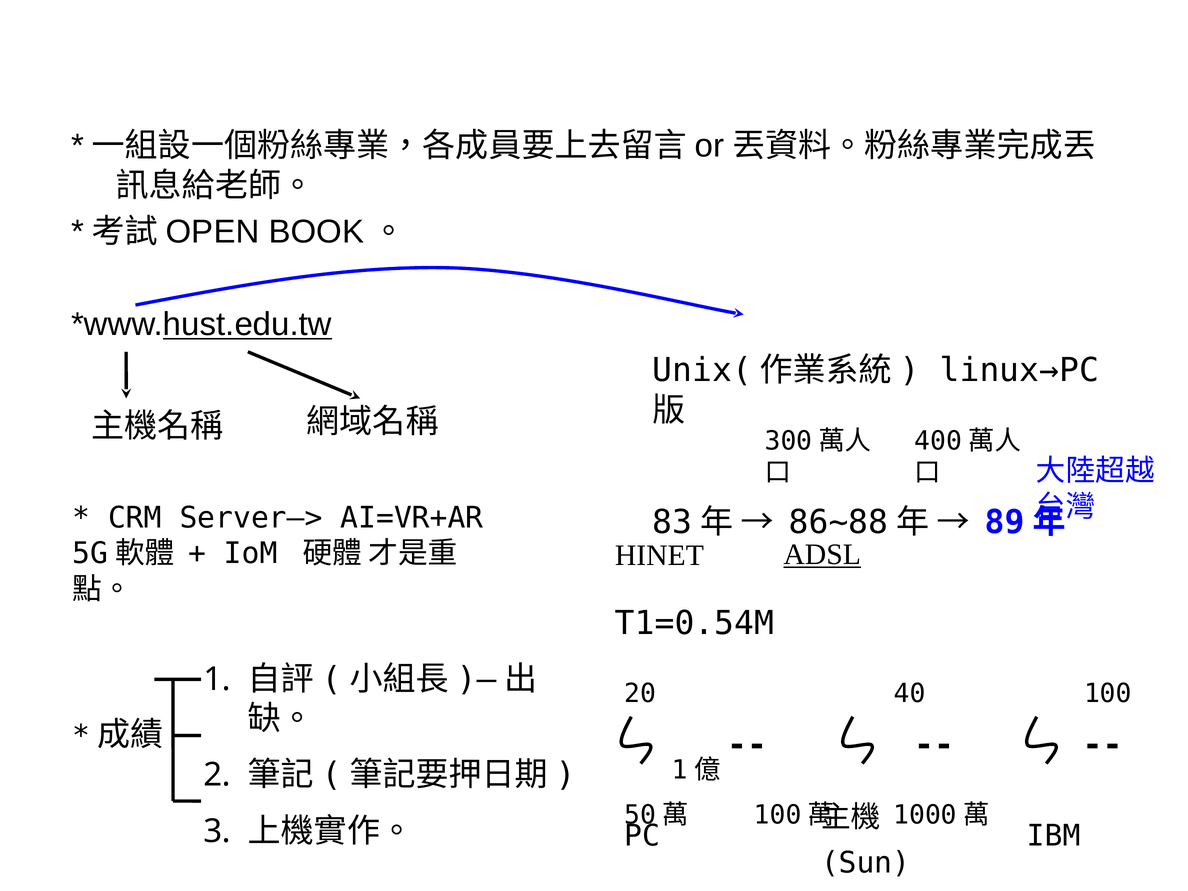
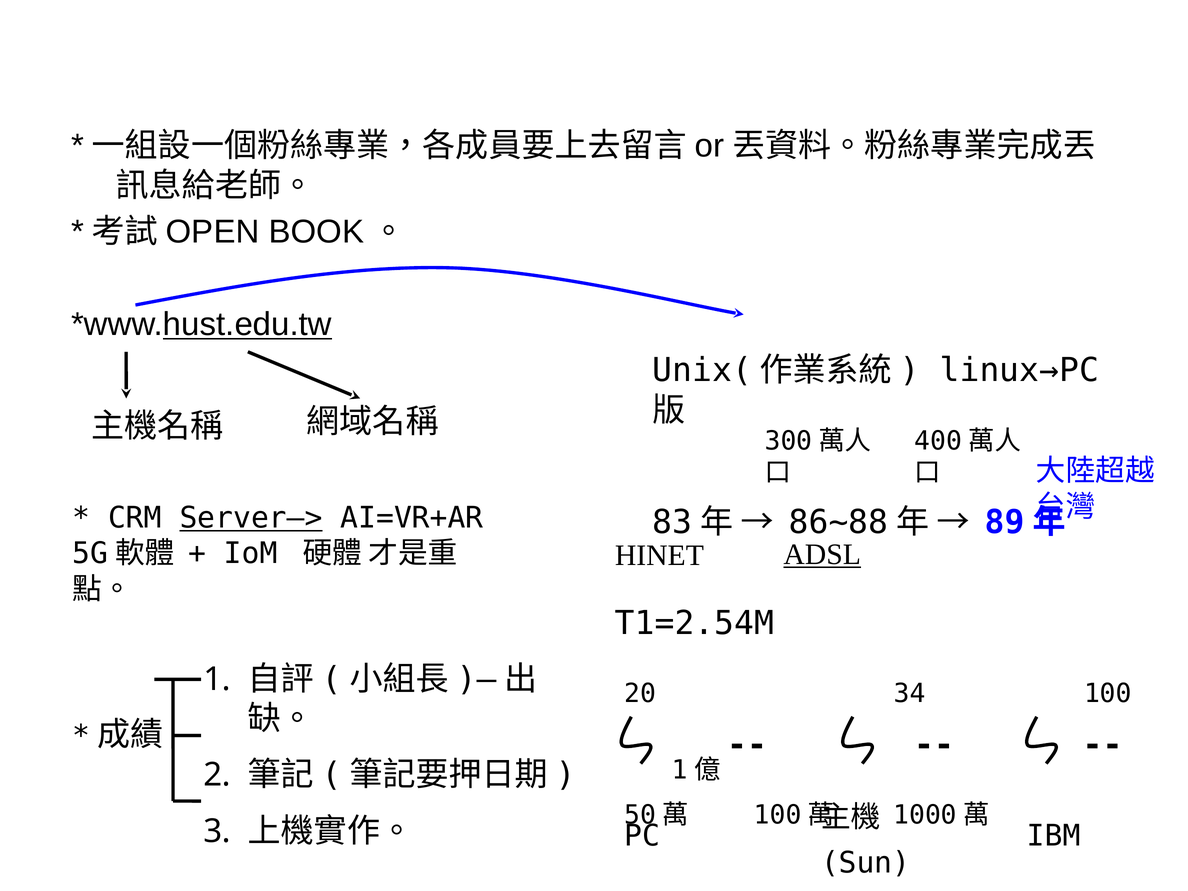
Server—> underline: none -> present (251, 518)
T1=0.54M: T1=0.54M -> T1=2.54M (694, 623)
40: 40 -> 34 (910, 694)
